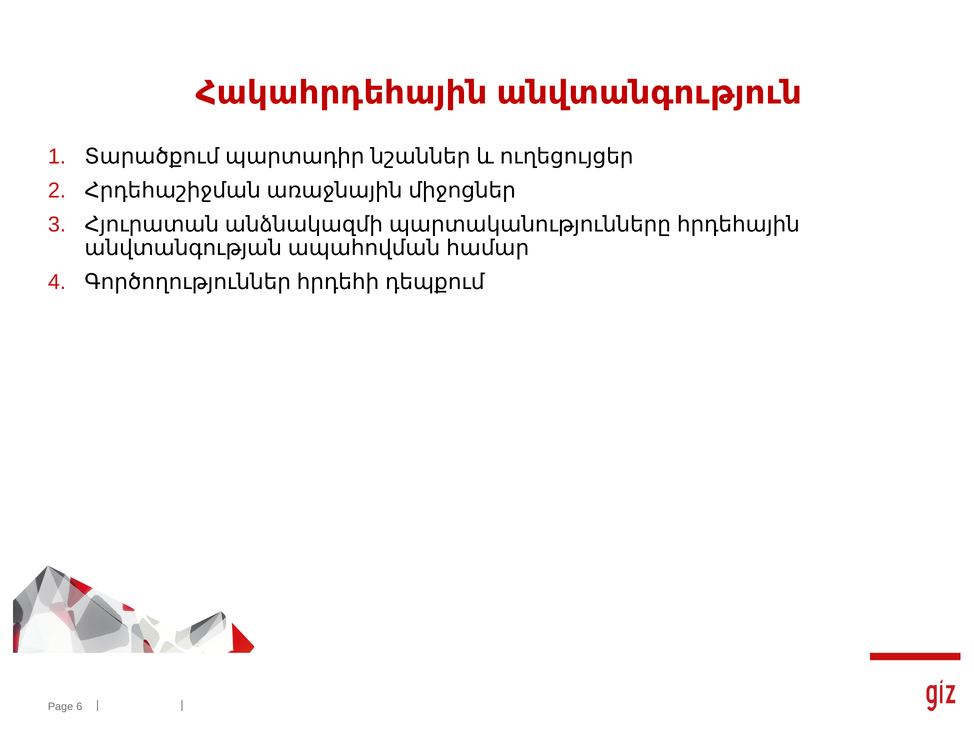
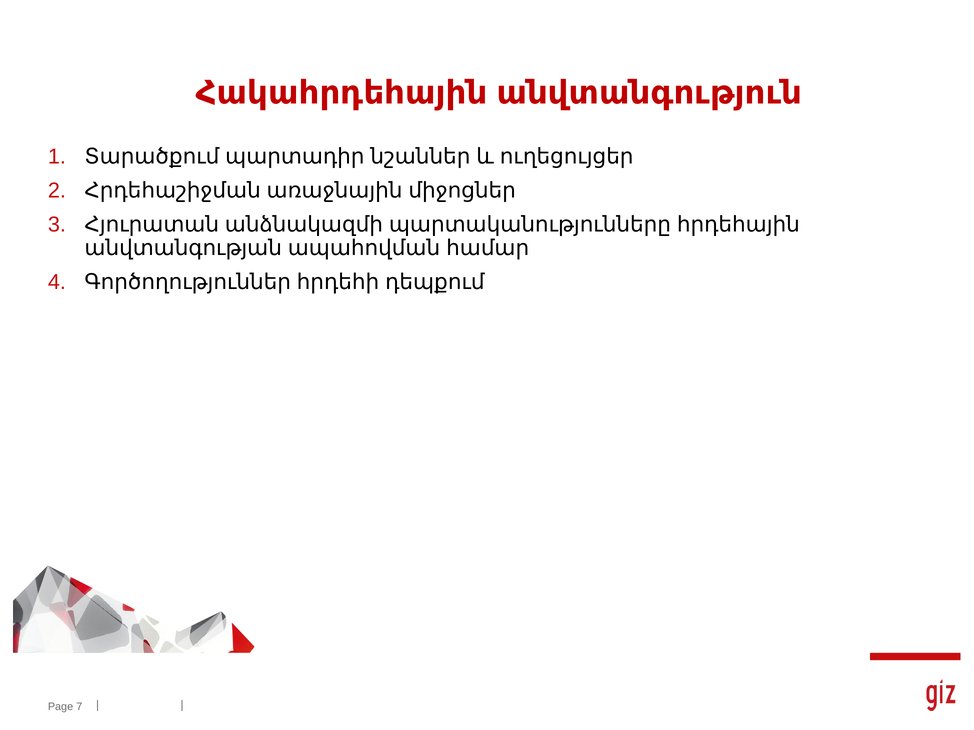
6: 6 -> 7 (79, 707)
